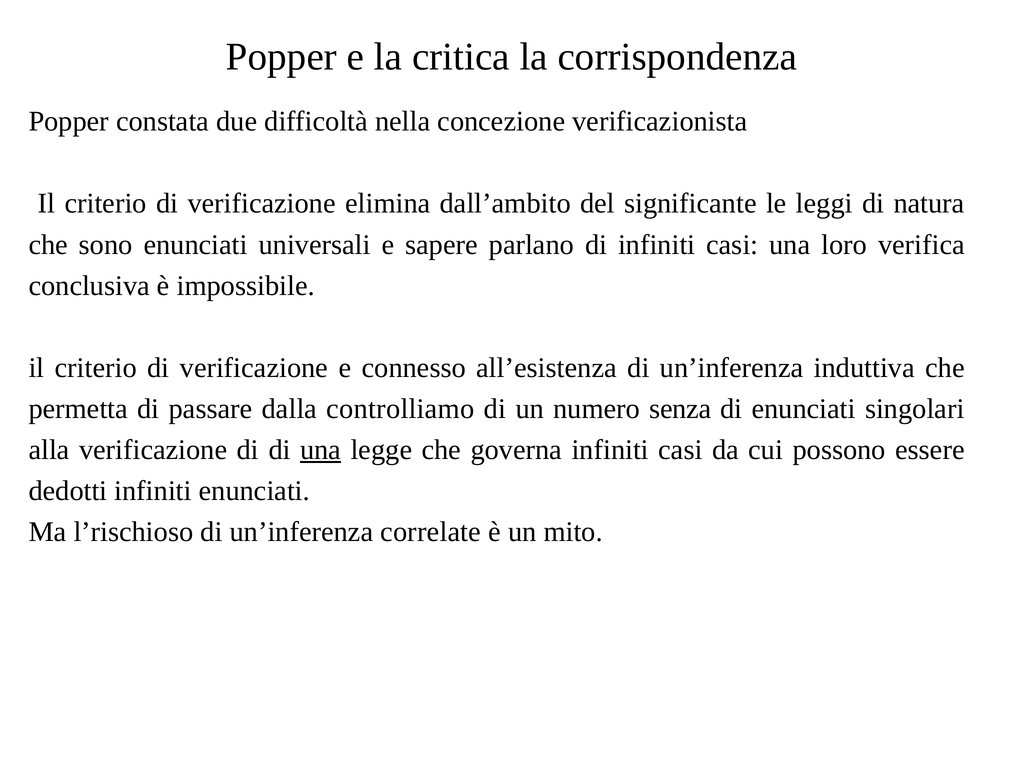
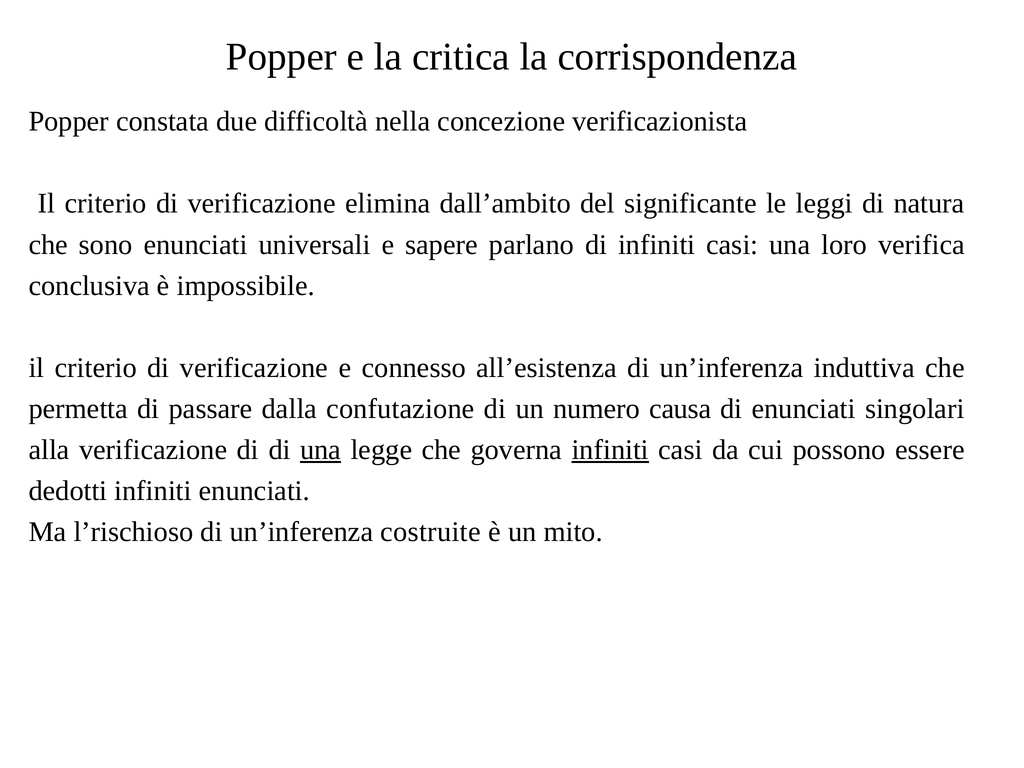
controlliamo: controlliamo -> confutazione (400, 409)
senza: senza -> causa (680, 409)
infiniti underline: none -> present (610, 450)
correlate: correlate -> costruite (431, 532)
